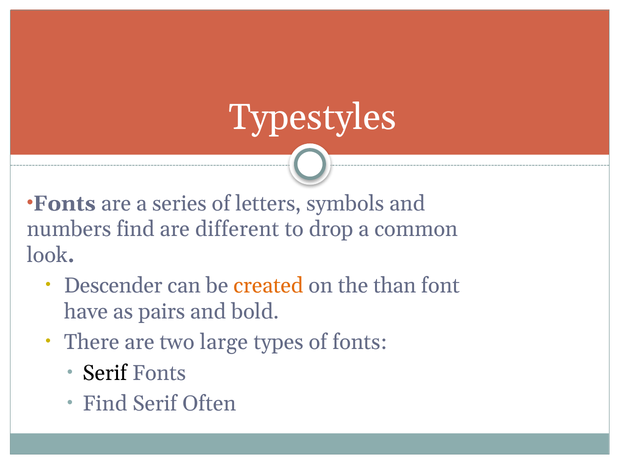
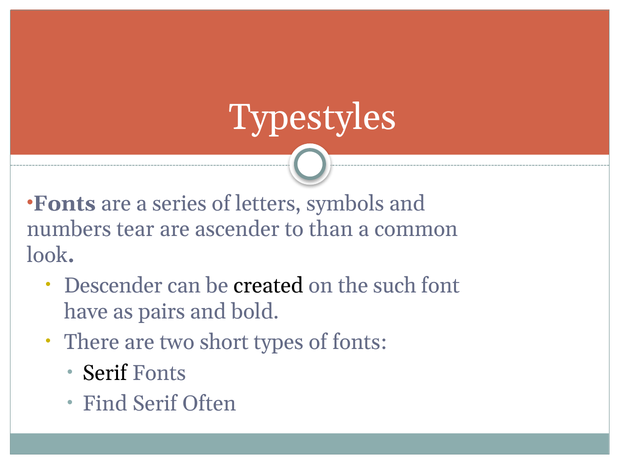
numbers find: find -> tear (135, 229)
different: different -> ascender (237, 229)
drop: drop -> than (331, 229)
created colour: orange -> black (268, 286)
than: than -> such (395, 286)
large: large -> short (224, 342)
